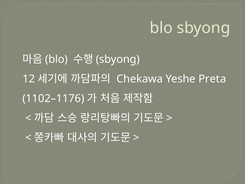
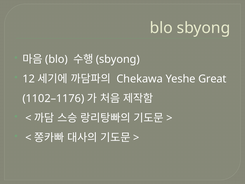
Preta: Preta -> Great (212, 79)
